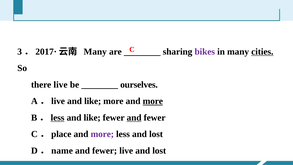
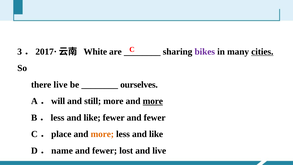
Many: Many -> White (95, 52)
live: live -> will (58, 101)
like: like -> still (93, 101)
less underline: present -> none (58, 118)
and underline: present -> none (134, 118)
more colour: purple -> orange (102, 134)
lost: lost -> like (156, 134)
fewer live: live -> lost (126, 150)
lost: lost -> live (159, 150)
